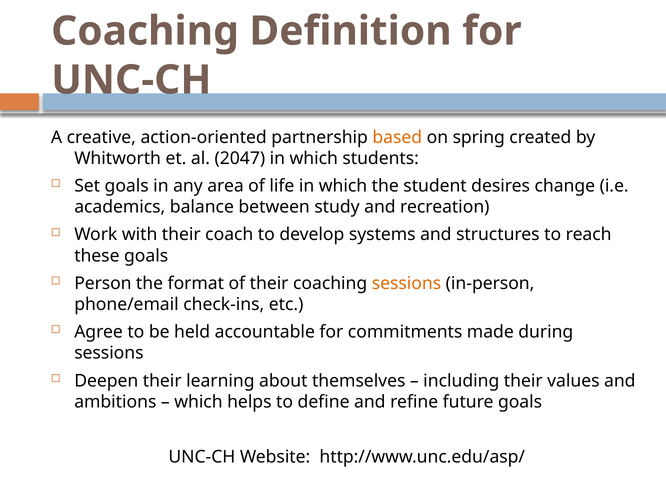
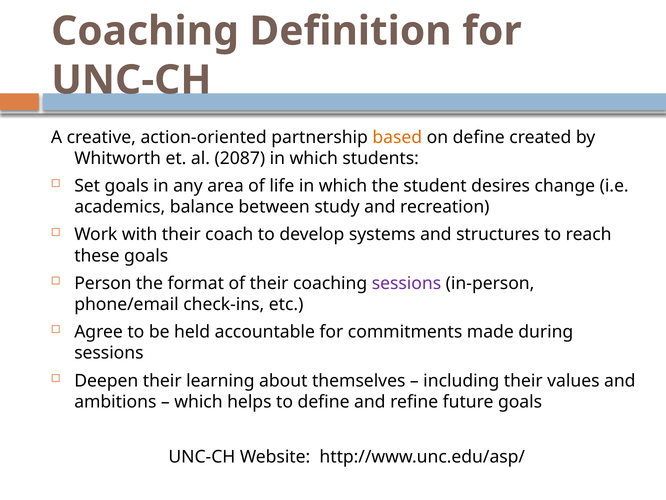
on spring: spring -> define (479, 137)
2047: 2047 -> 2087 (240, 158)
sessions colour: orange -> purple (406, 283)
